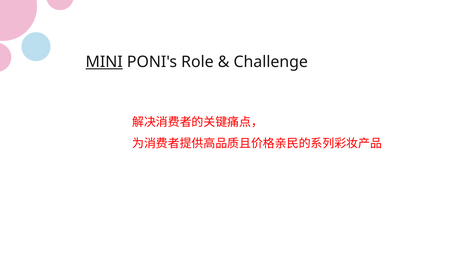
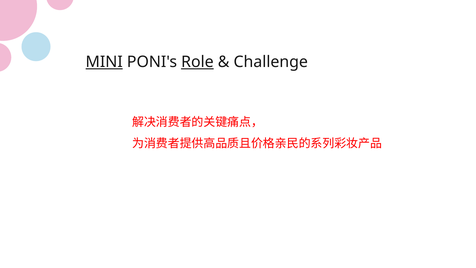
Role underline: none -> present (197, 62)
